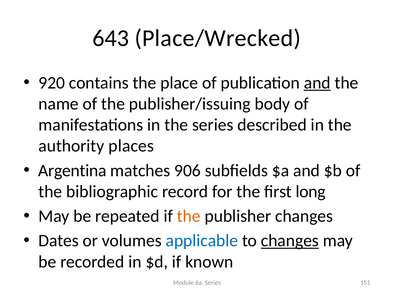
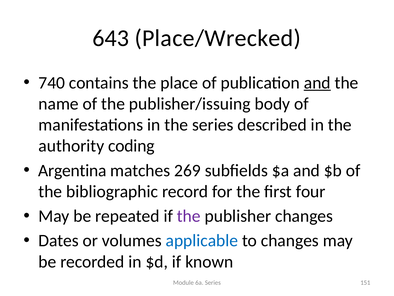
920: 920 -> 740 (52, 83)
places: places -> coding (131, 146)
906: 906 -> 269 (187, 170)
long: long -> four (311, 191)
the colour: orange -> purple (189, 216)
changes underline: present -> none (290, 240)
